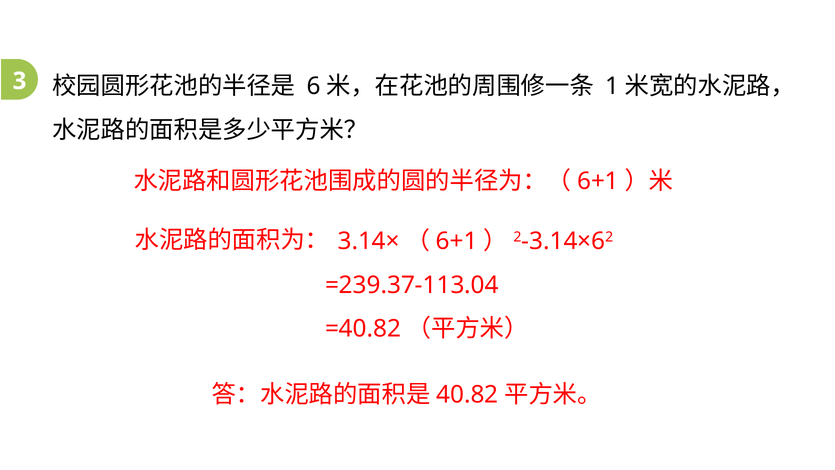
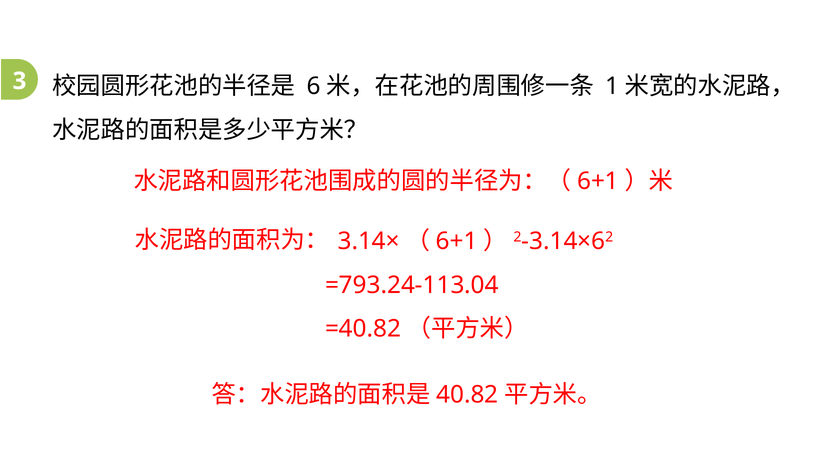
=239.37-113.04: =239.37-113.04 -> =793.24-113.04 (412, 285)
